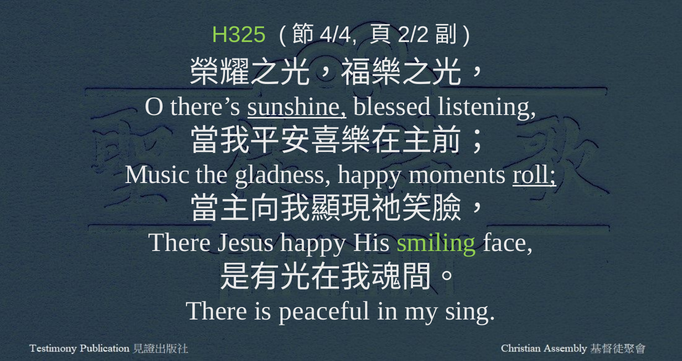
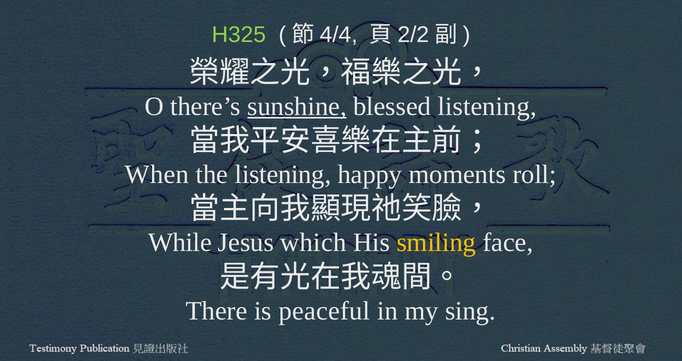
Music: Music -> When (157, 175)
the gladness: gladness -> listening (283, 175)
roll underline: present -> none (535, 175)
There: There -> While (180, 243)
Jesus happy: happy -> which (313, 243)
smiling colour: light green -> yellow (436, 243)
